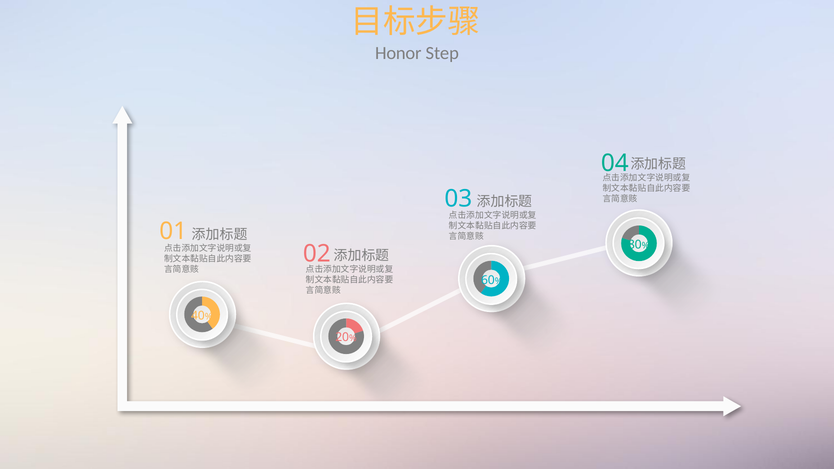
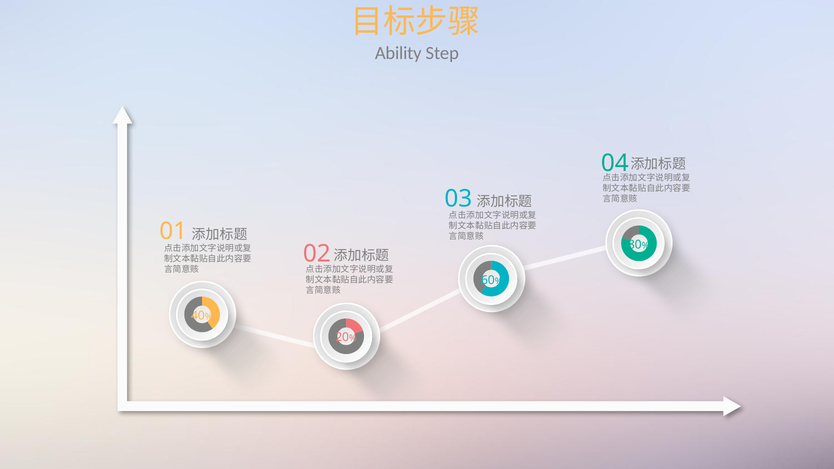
Honor: Honor -> Ability (398, 53)
